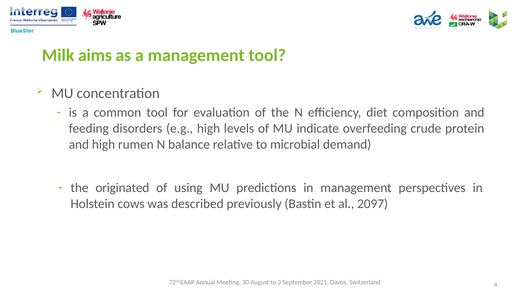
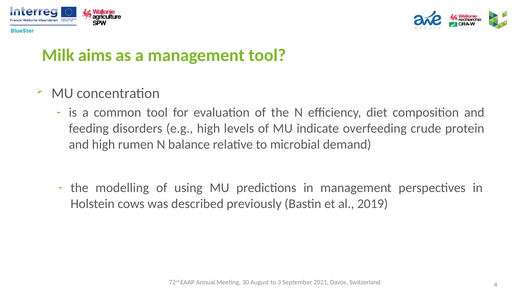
originated: originated -> modelling (122, 187)
2097: 2097 -> 2019 (373, 203)
